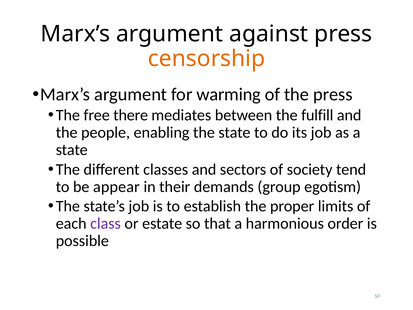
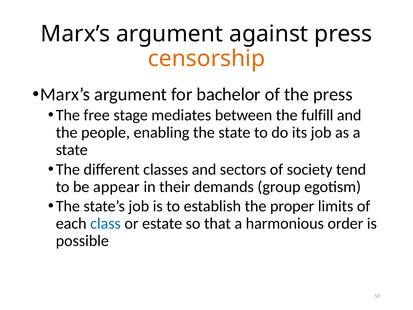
warming: warming -> bachelor (229, 94)
there: there -> stage (131, 115)
class colour: purple -> blue (106, 223)
